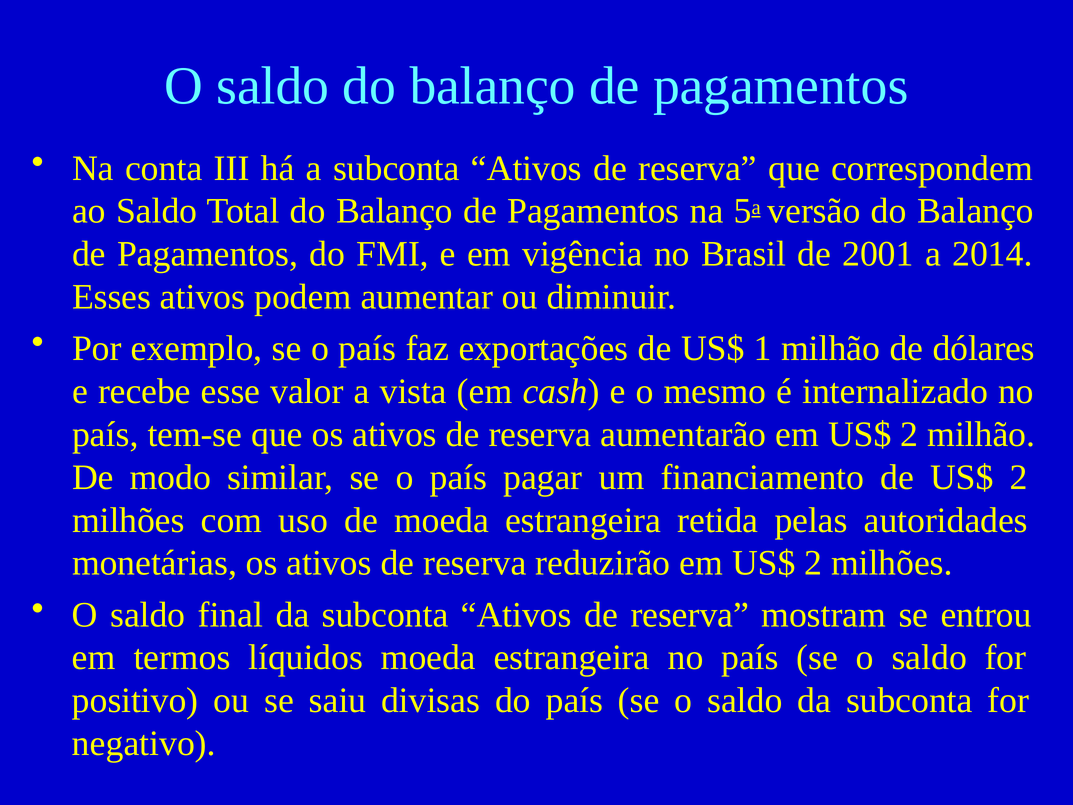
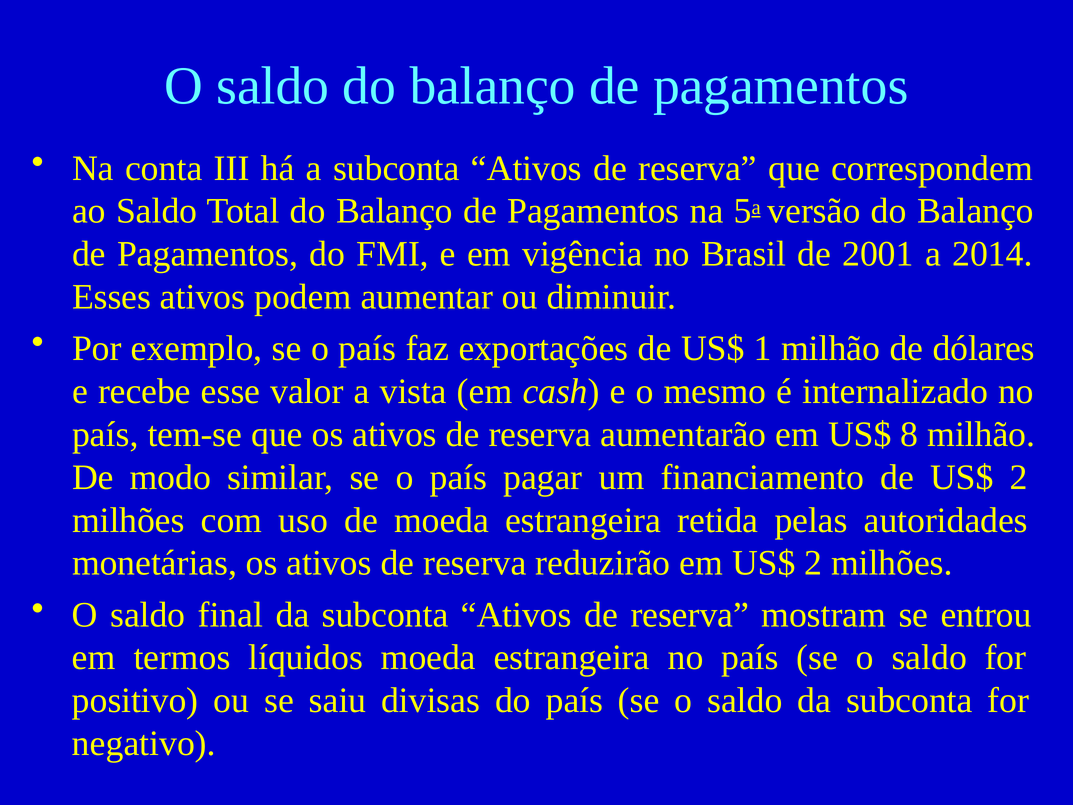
aumentarão em US$ 2: 2 -> 8 (909, 434)
